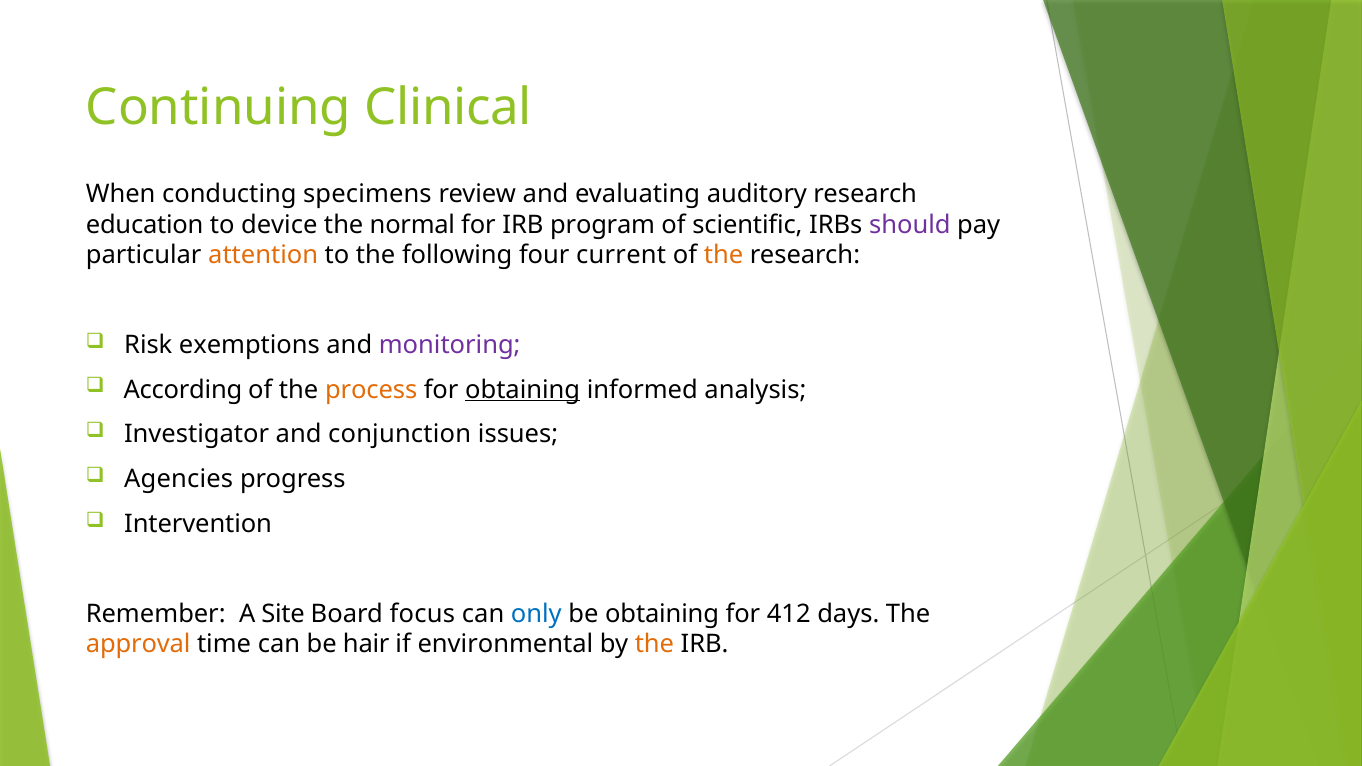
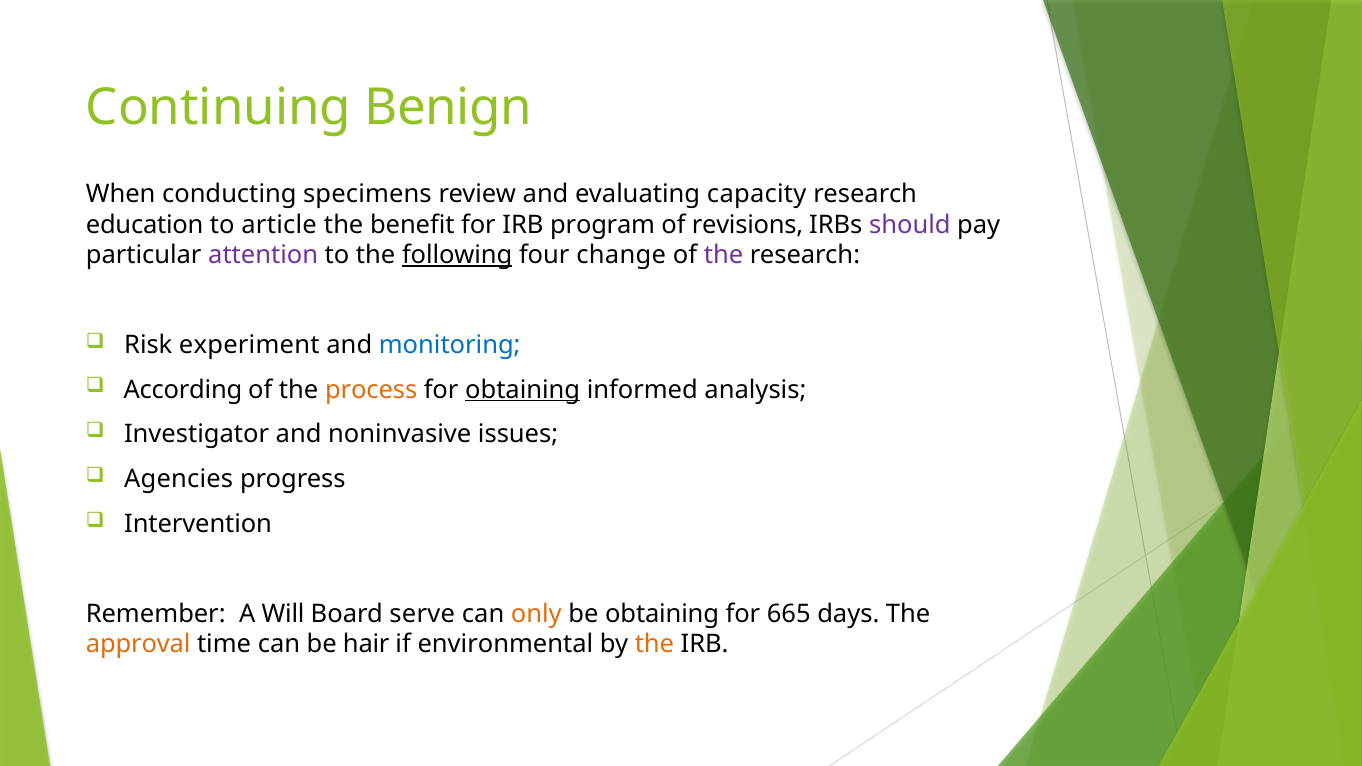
Clinical: Clinical -> Benign (448, 107)
auditory: auditory -> capacity (757, 194)
device: device -> article (279, 225)
normal: normal -> benefit (412, 225)
scientific: scientific -> revisions (748, 225)
attention colour: orange -> purple (263, 255)
following underline: none -> present (457, 255)
current: current -> change (621, 255)
the colour: orange -> purple (724, 255)
exemptions: exemptions -> experiment (249, 345)
monitoring colour: purple -> blue (450, 345)
conjunction: conjunction -> noninvasive (400, 435)
Site: Site -> Will (283, 614)
focus: focus -> serve (422, 614)
only colour: blue -> orange (536, 614)
412: 412 -> 665 (789, 614)
